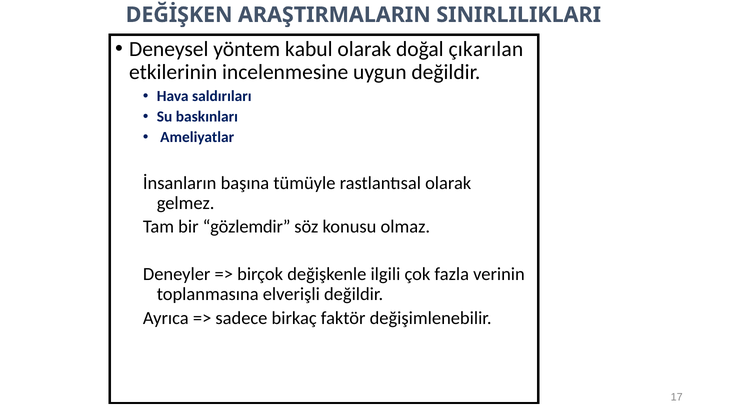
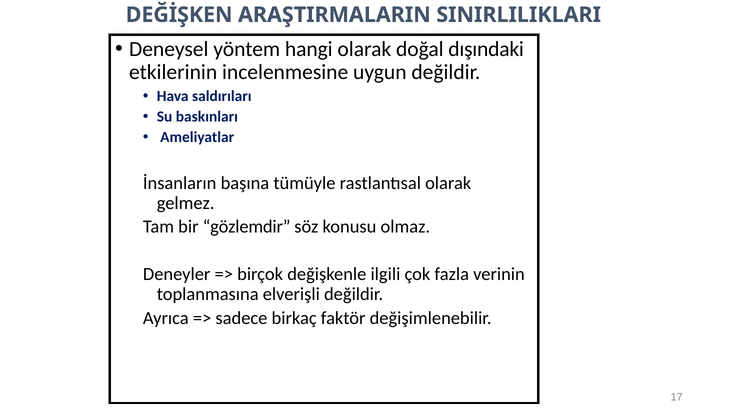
kabul: kabul -> hangi (309, 49)
çıkarılan: çıkarılan -> dışındaki (486, 49)
